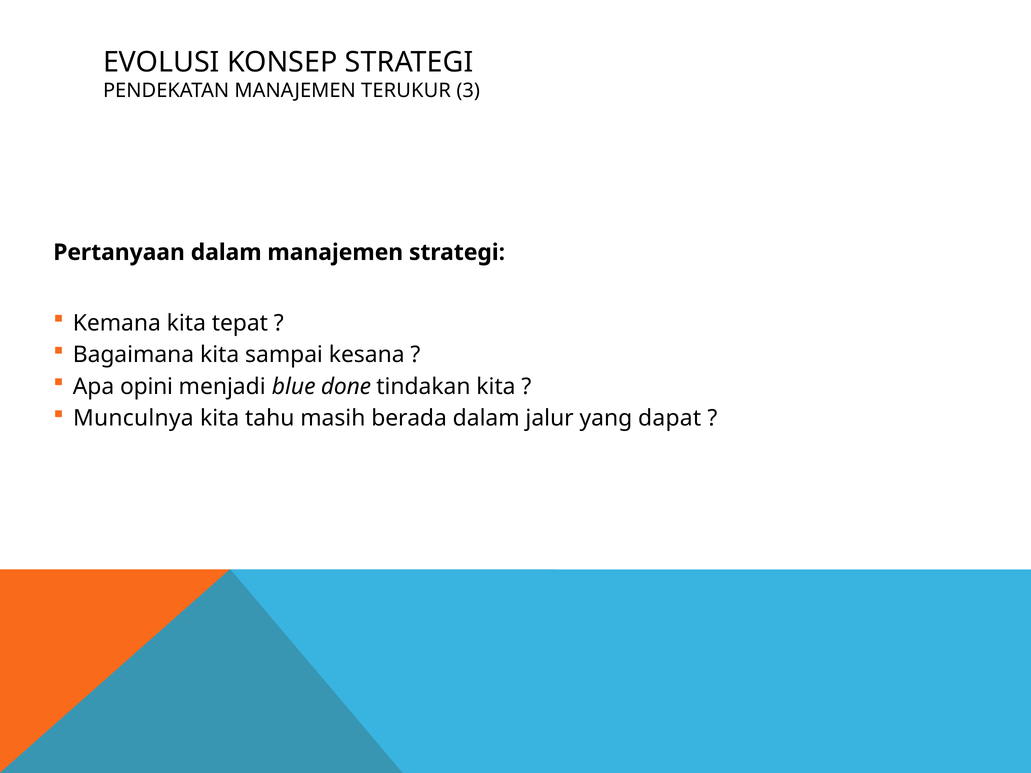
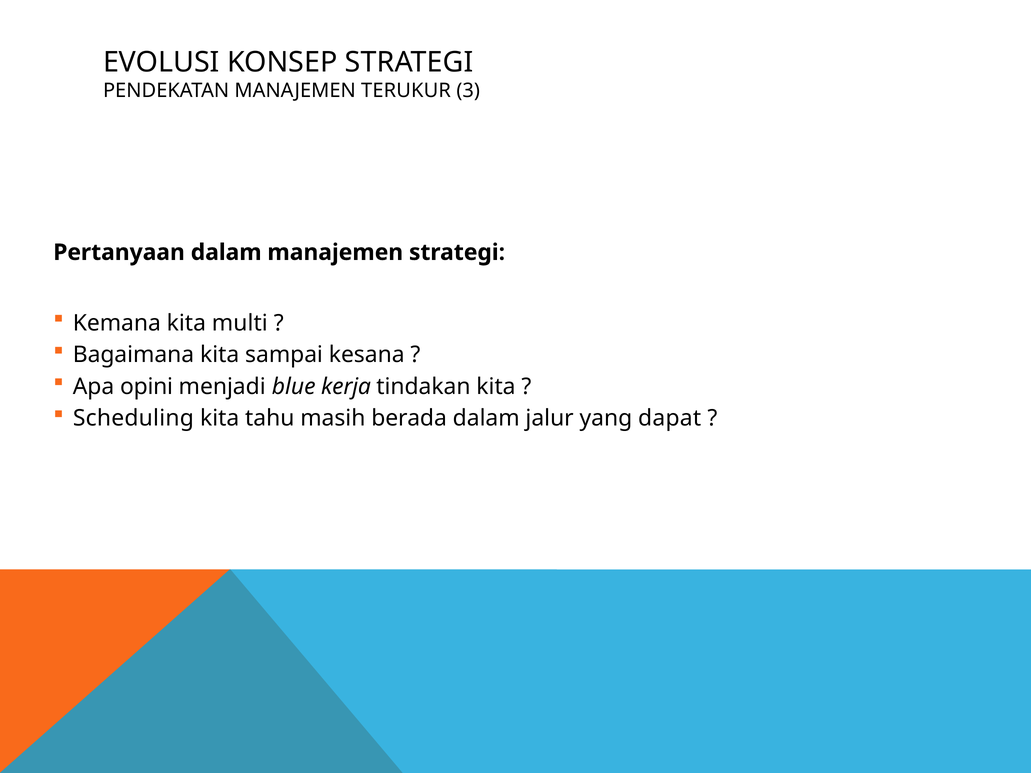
tepat: tepat -> multi (240, 323)
done: done -> kerja (346, 387)
Munculnya: Munculnya -> Scheduling (133, 419)
